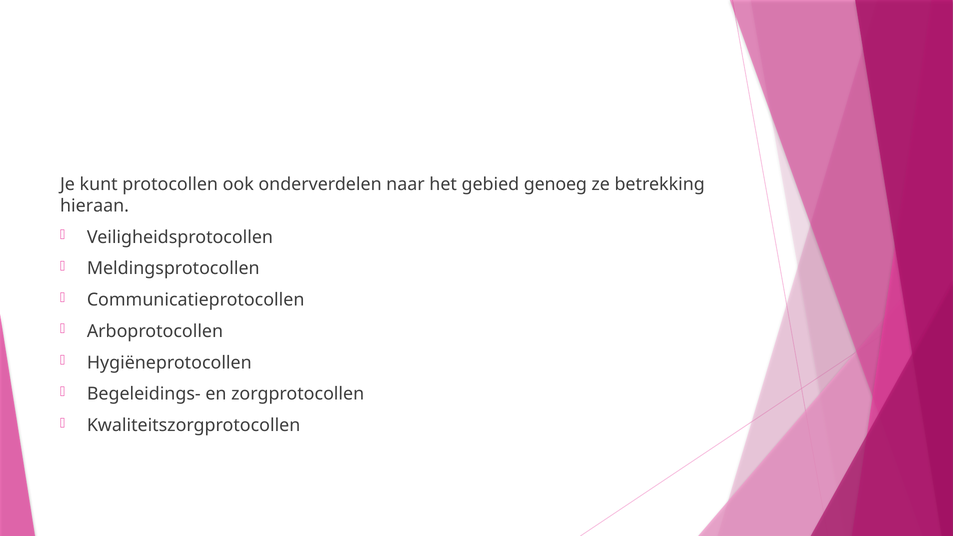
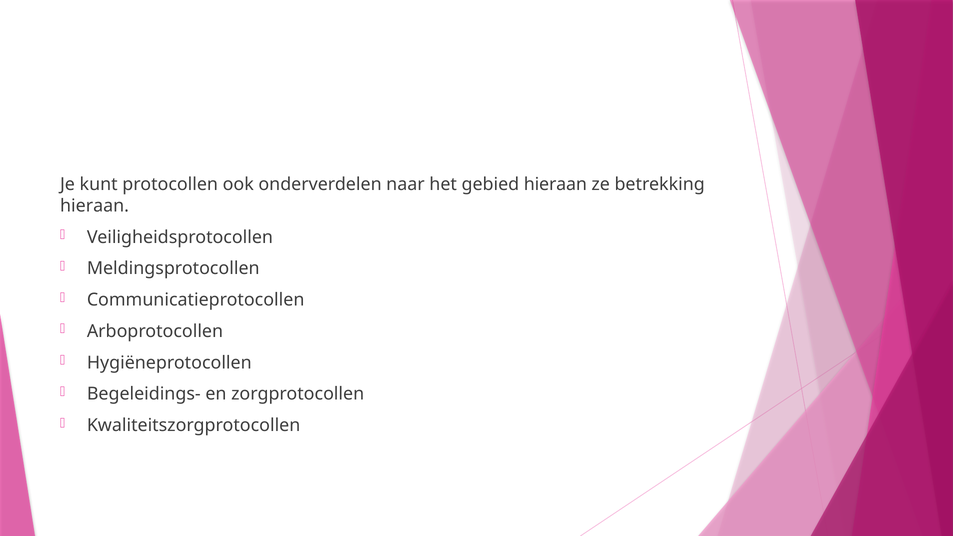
gebied genoeg: genoeg -> hieraan (555, 184)
